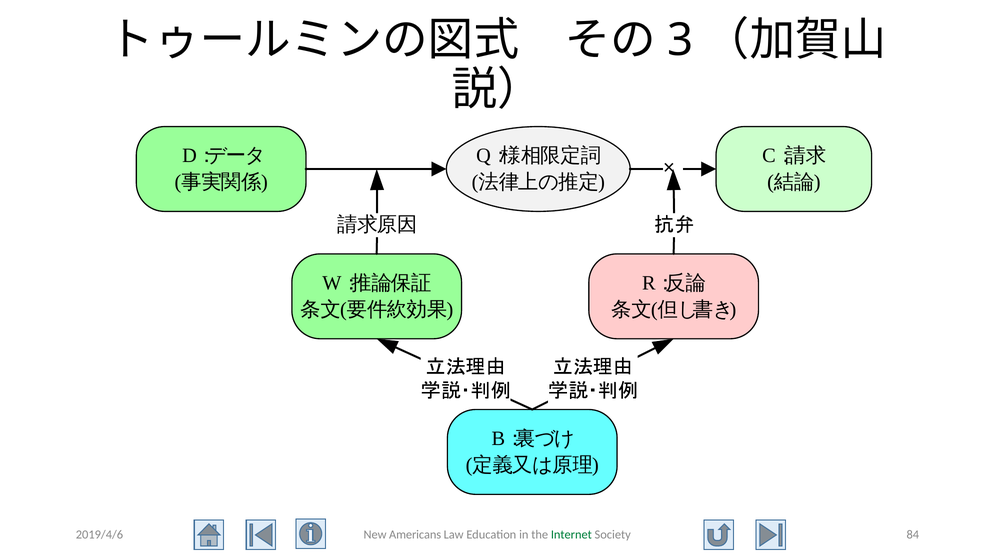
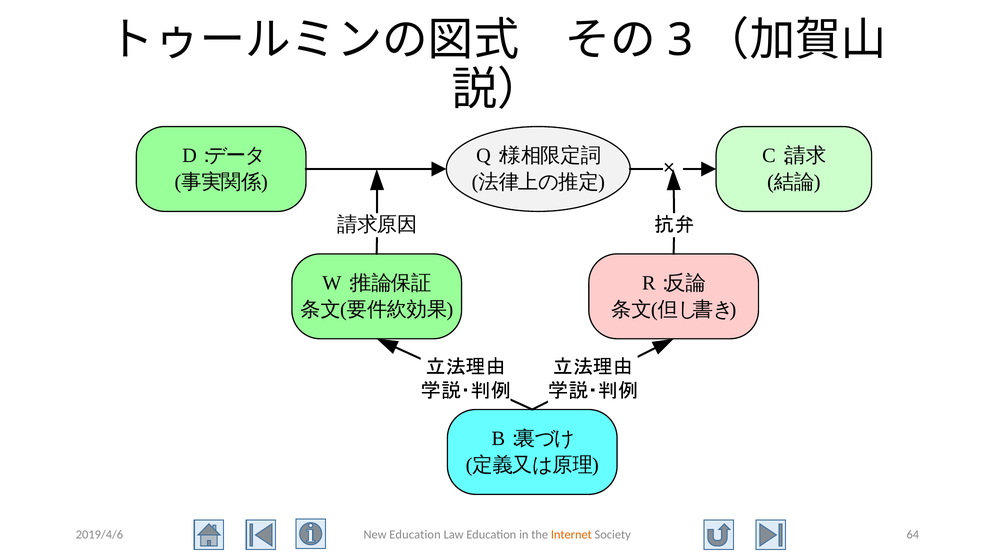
New Americans: Americans -> Education (415, 534)
Internet colour: green -> orange (571, 534)
84: 84 -> 64 (913, 534)
